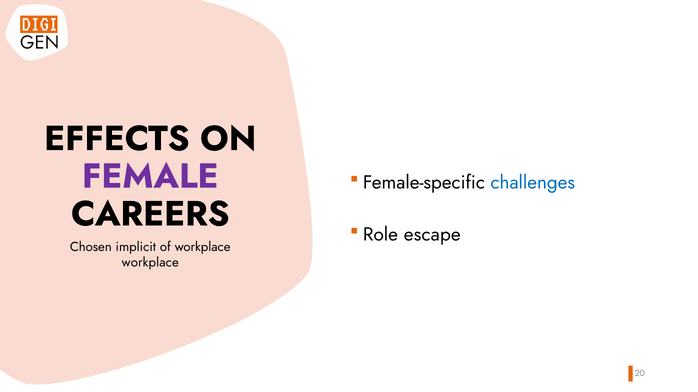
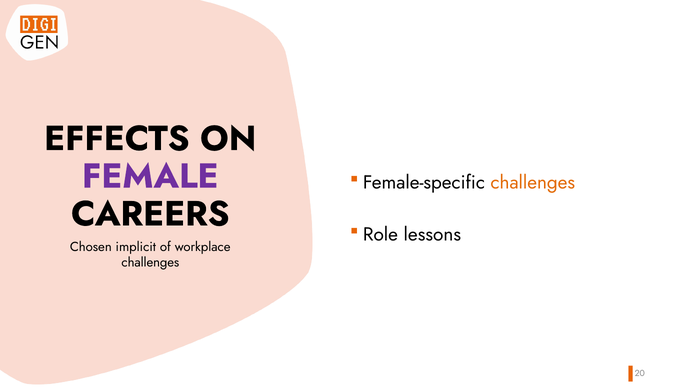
challenges colour: blue -> orange (533, 183)
escape: escape -> lessons (432, 235)
workplace: workplace -> challenges (150, 263)
